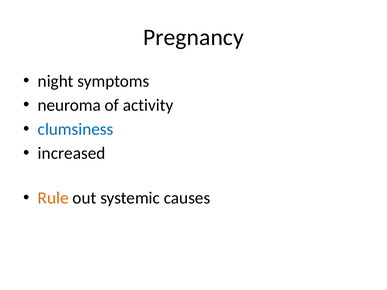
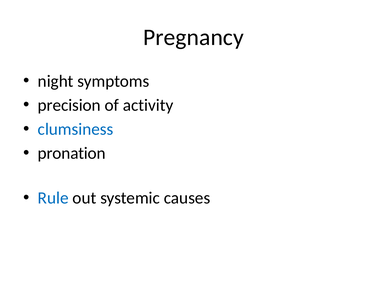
neuroma: neuroma -> precision (69, 105)
increased: increased -> pronation (72, 153)
Rule colour: orange -> blue (53, 198)
